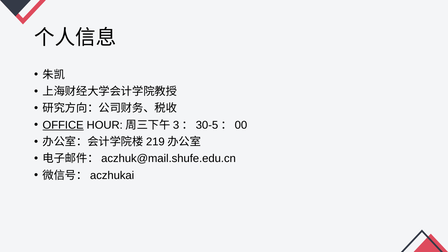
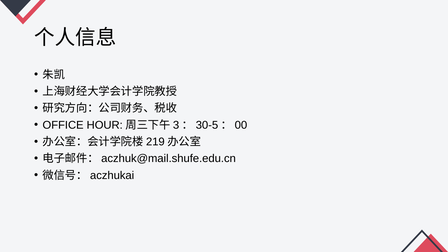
OFFICE underline: present -> none (63, 125)
